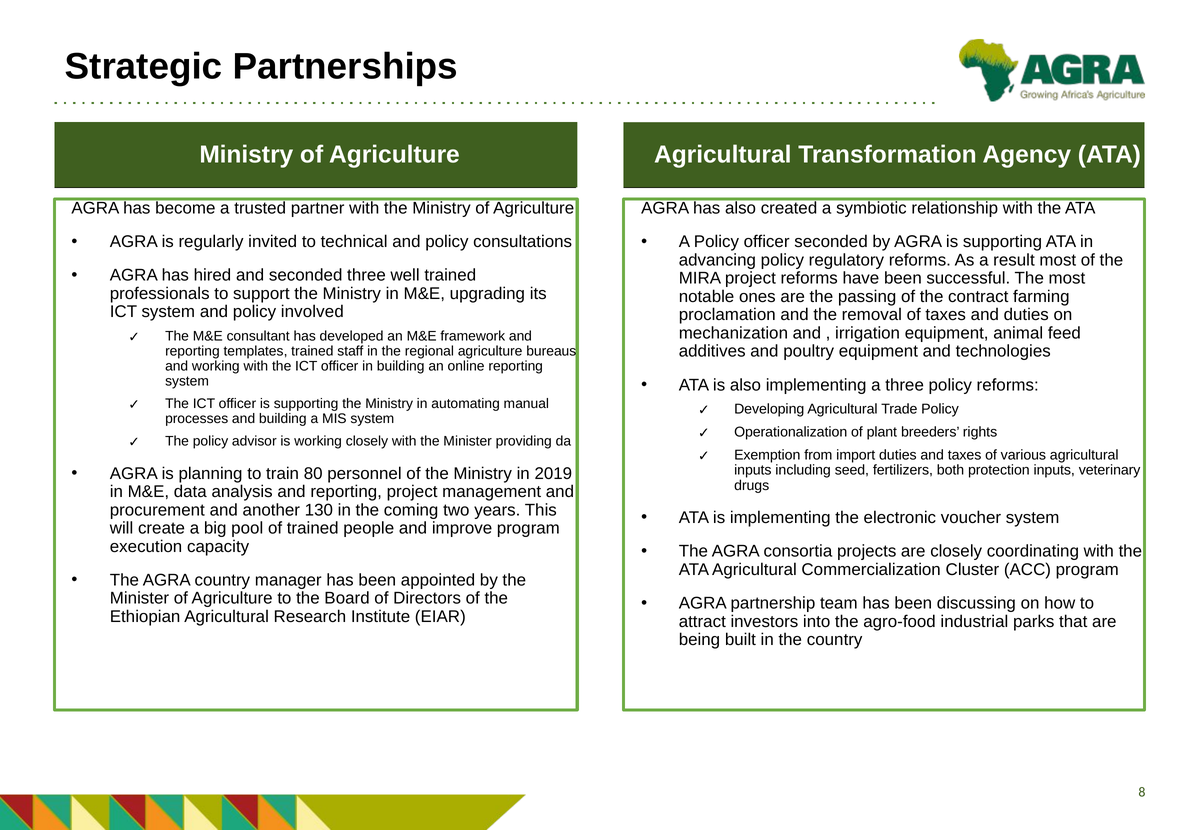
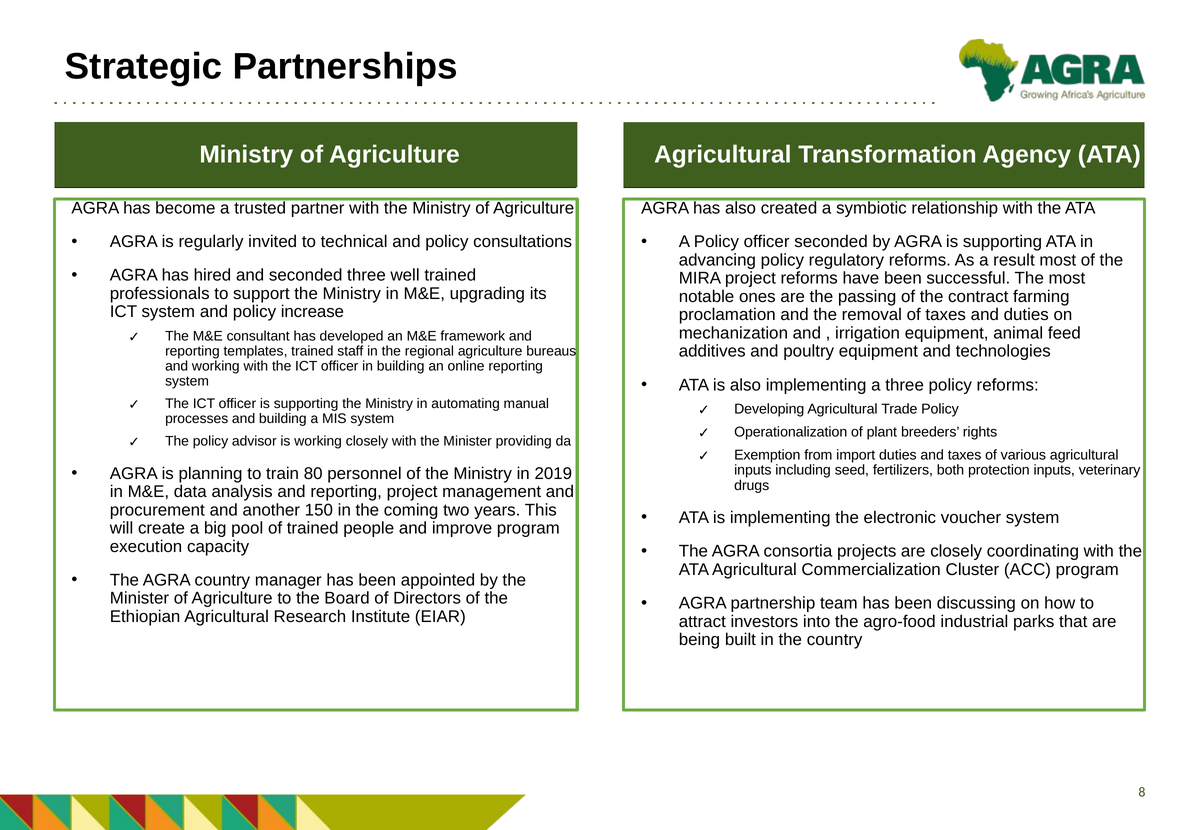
involved: involved -> increase (312, 312)
130: 130 -> 150 (319, 510)
